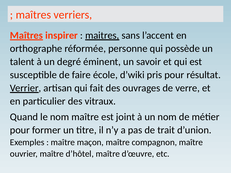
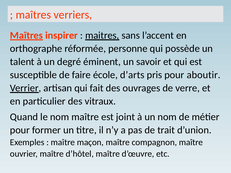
d’wiki: d’wiki -> d’arts (132, 75)
résultat: résultat -> aboutir (204, 75)
